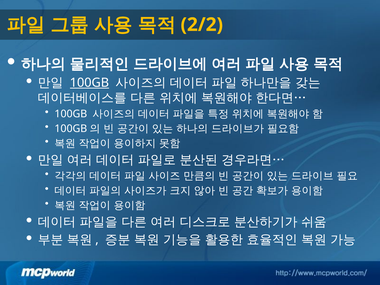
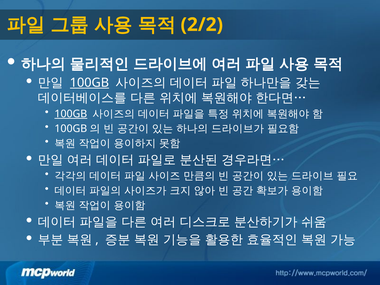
100GB underline: none -> present (71, 114)
